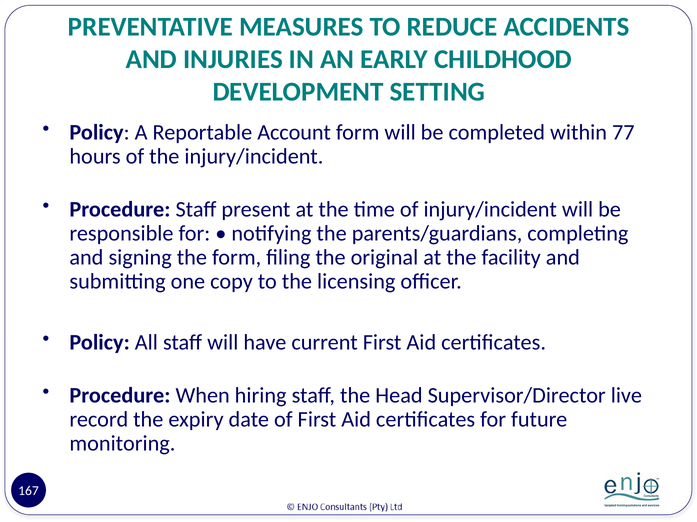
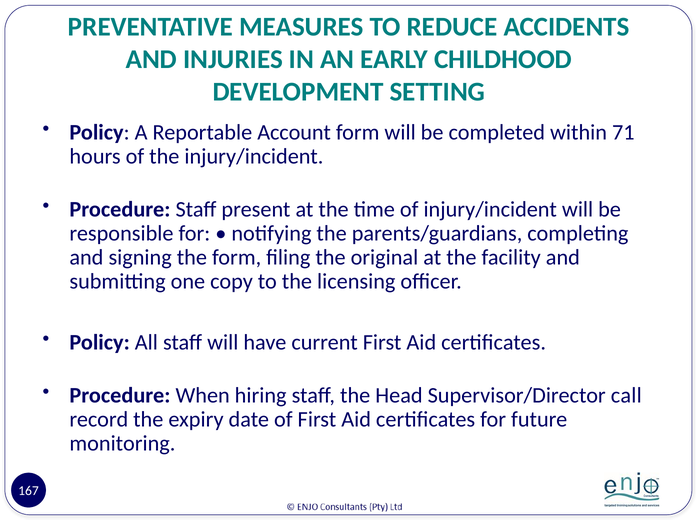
77: 77 -> 71 (623, 133)
live: live -> call (626, 396)
